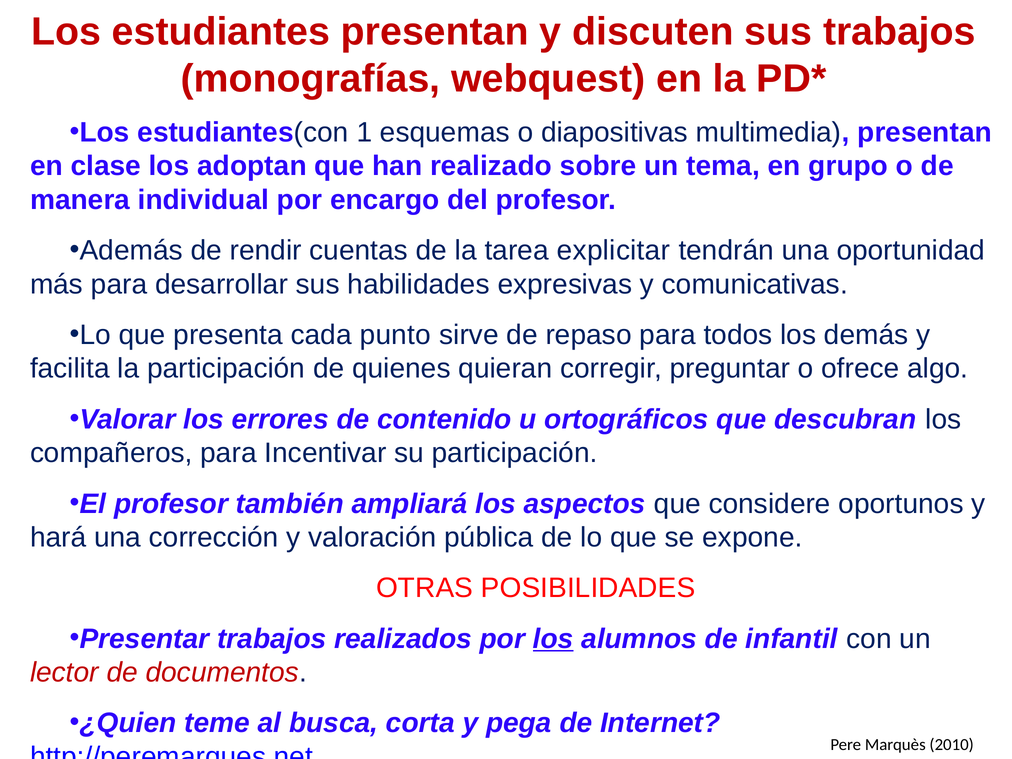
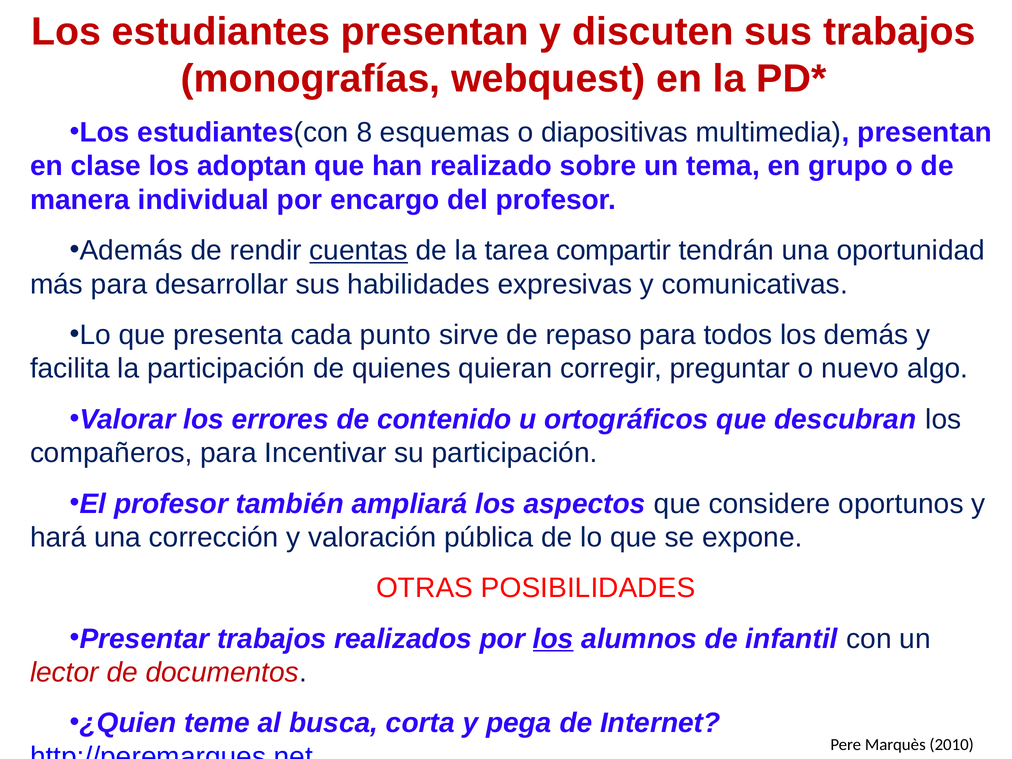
1: 1 -> 8 (364, 132)
cuentas underline: none -> present (359, 251)
explicitar: explicitar -> compartir (614, 251)
ofrece: ofrece -> nuevo (860, 369)
